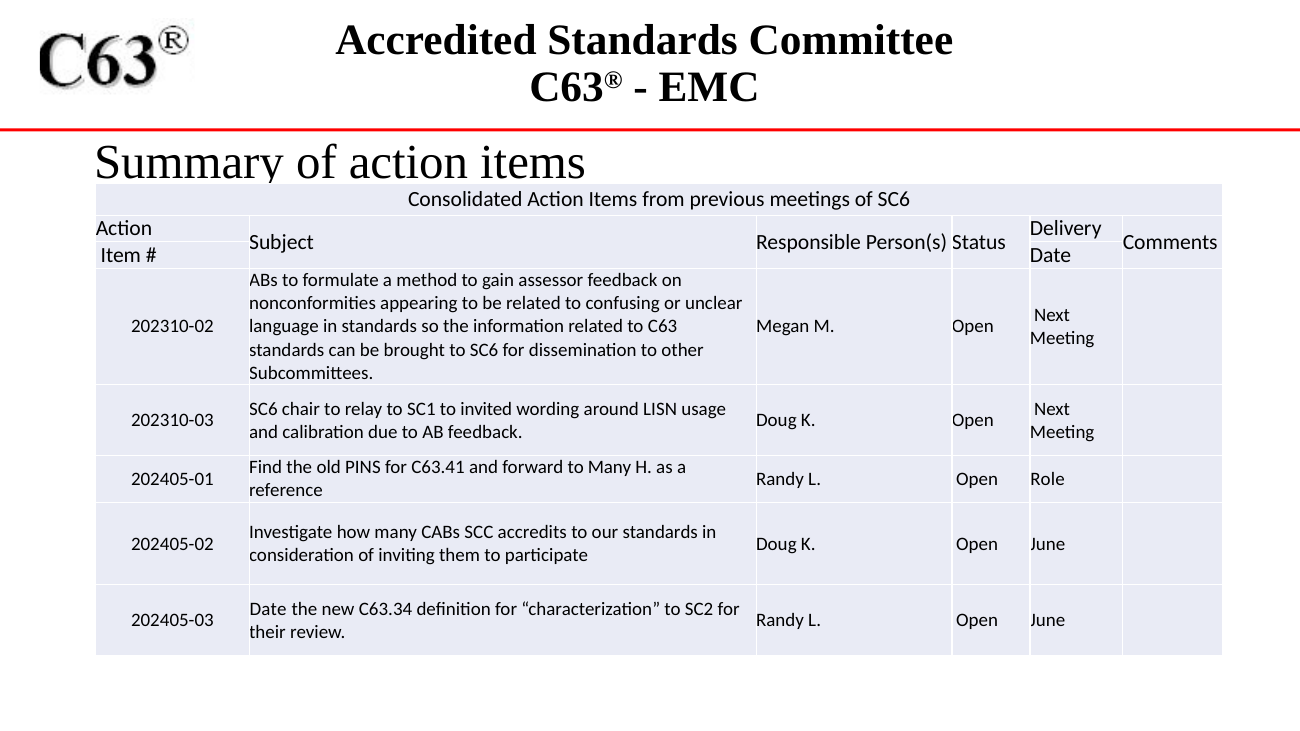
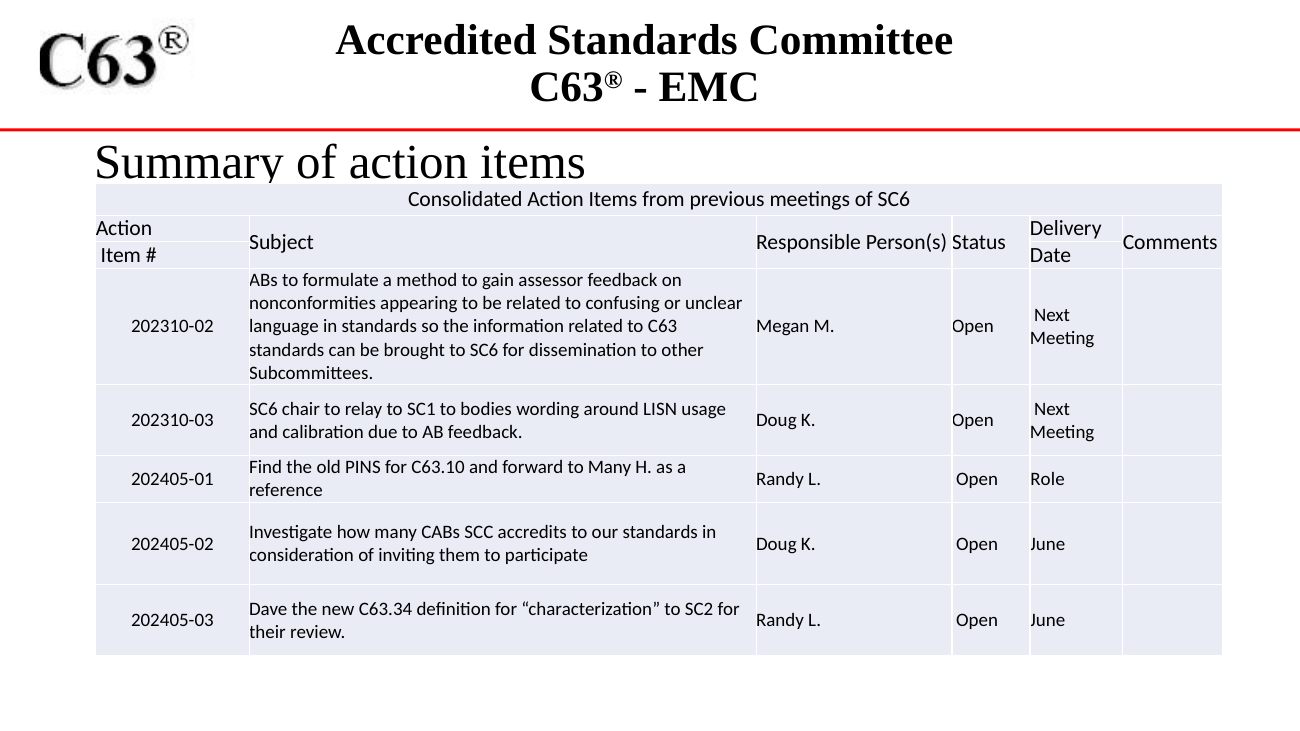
invited: invited -> bodies (486, 409)
C63.41: C63.41 -> C63.10 (438, 468)
Date: Date -> Dave (268, 609)
